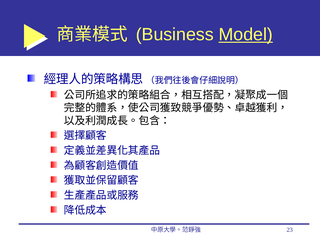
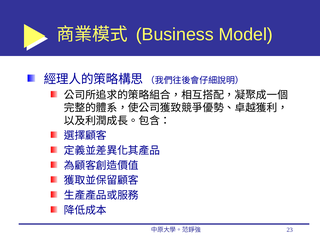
Model underline: present -> none (246, 35)
